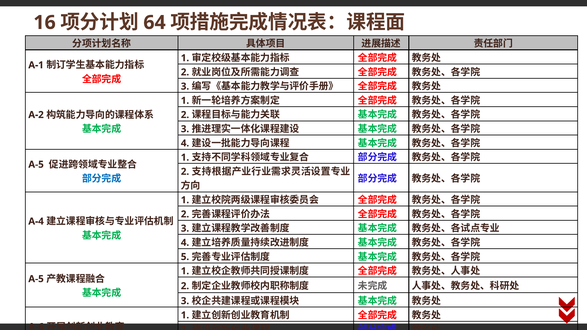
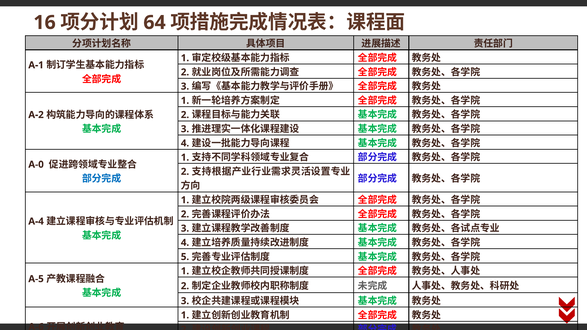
A-5: A-5 -> A-0 (36, 165)
